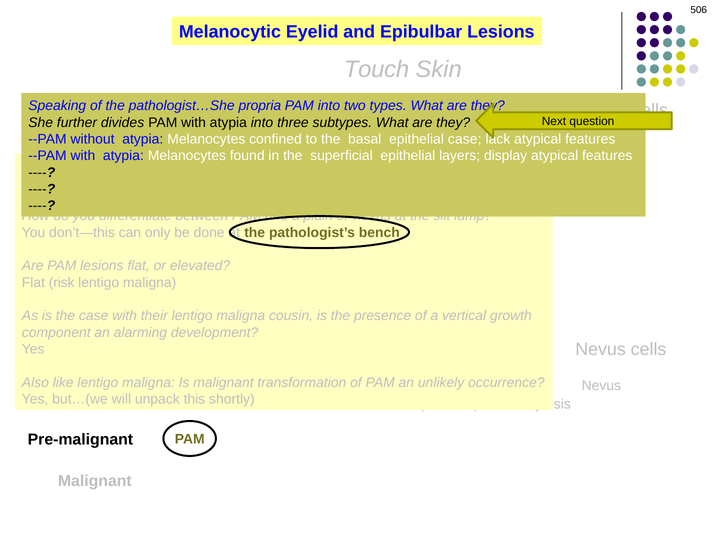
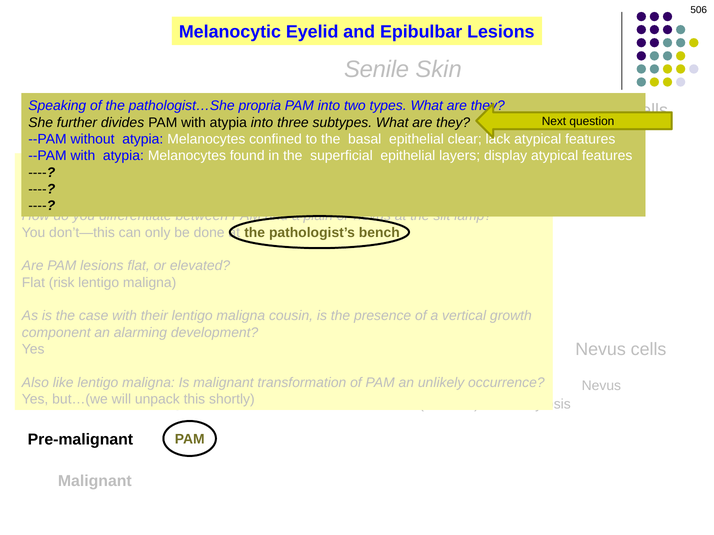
Touch: Touch -> Senile (377, 70)
case: case -> clear (465, 139)
